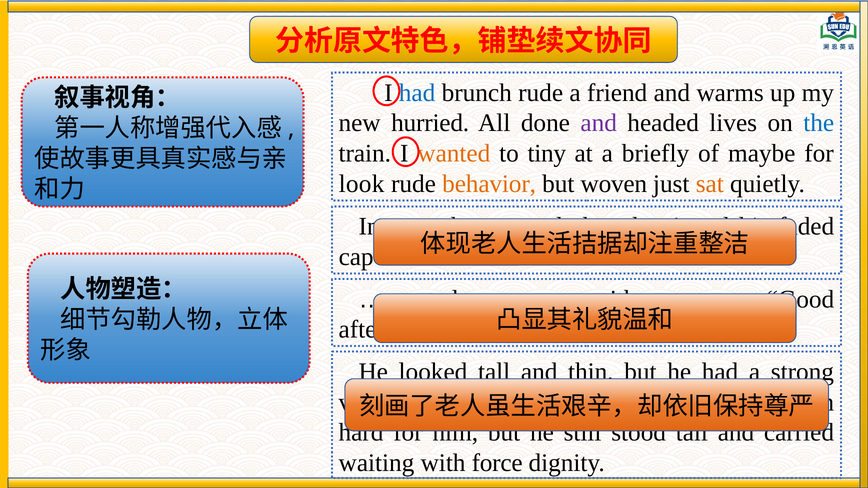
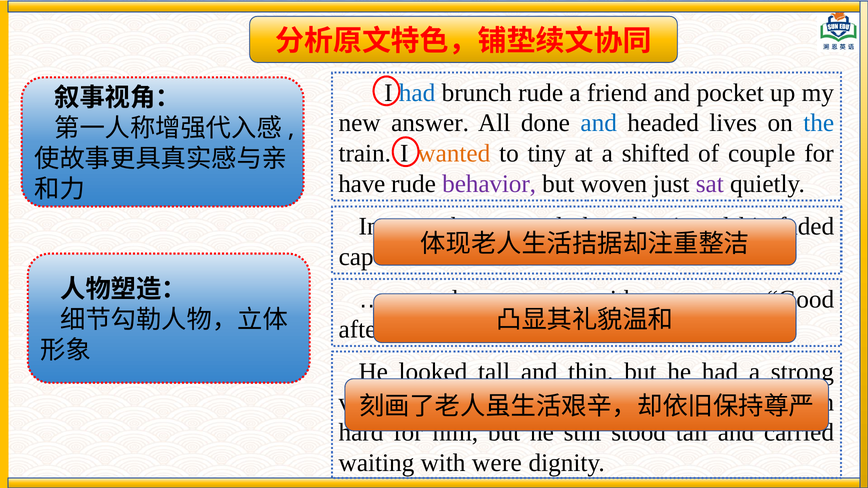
warms: warms -> pocket (730, 93)
hurried: hurried -> answer (430, 123)
and colour: purple -> blue (599, 123)
briefly: briefly -> shifted (656, 154)
maybe: maybe -> couple (762, 154)
look: look -> have (362, 184)
behavior colour: orange -> purple (489, 184)
sat colour: orange -> purple (710, 184)
force: force -> were (497, 463)
